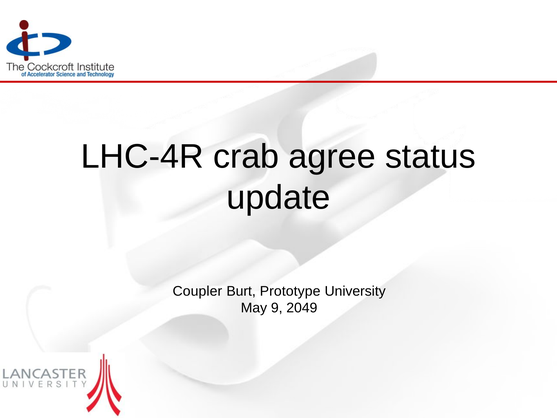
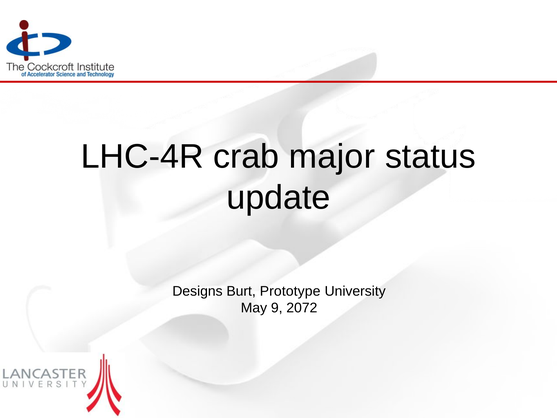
agree: agree -> major (332, 157)
Coupler: Coupler -> Designs (197, 291)
2049: 2049 -> 2072 (302, 308)
